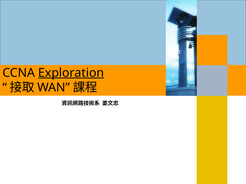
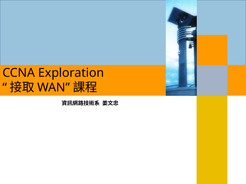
Exploration underline: present -> none (71, 73)
